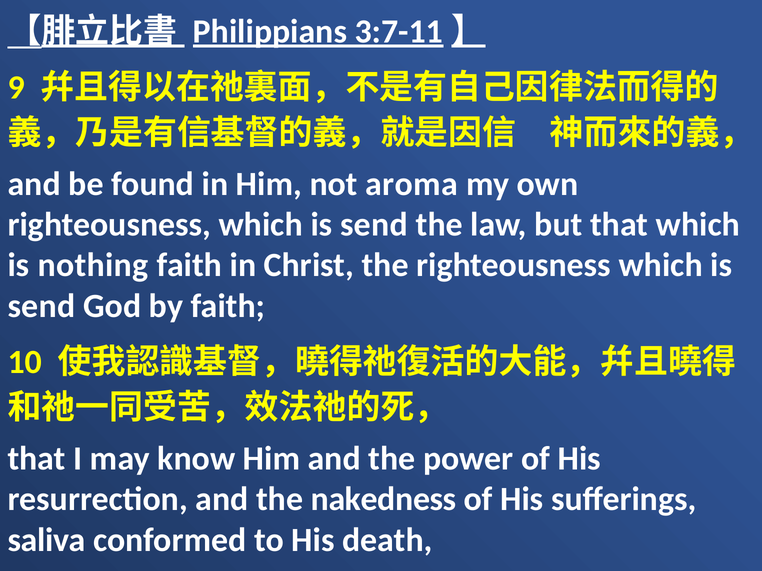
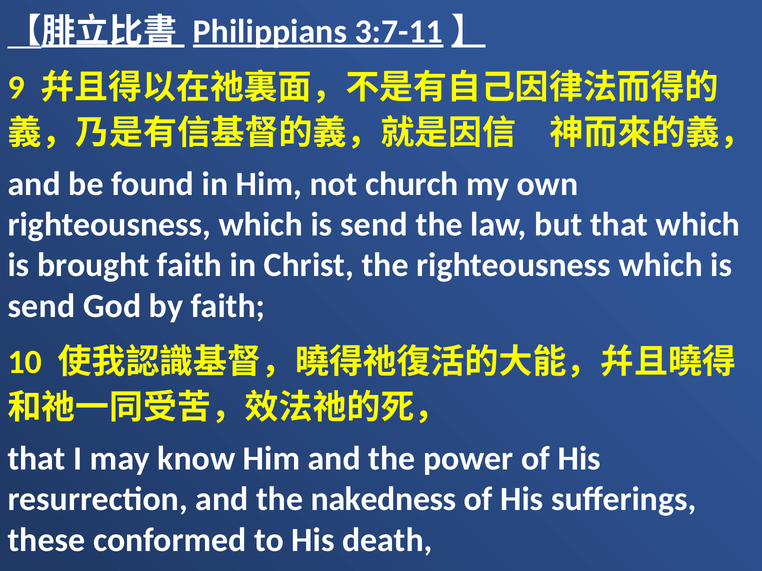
aroma: aroma -> church (412, 184)
nothing: nothing -> brought (93, 266)
saliva: saliva -> these (46, 540)
